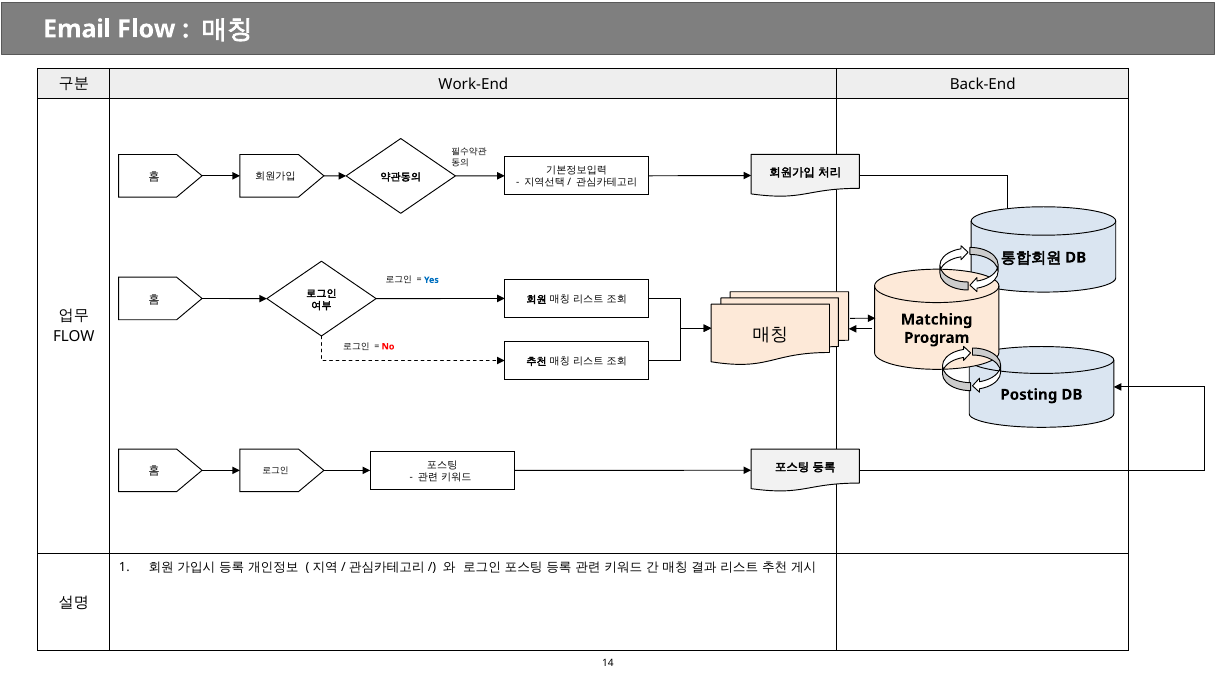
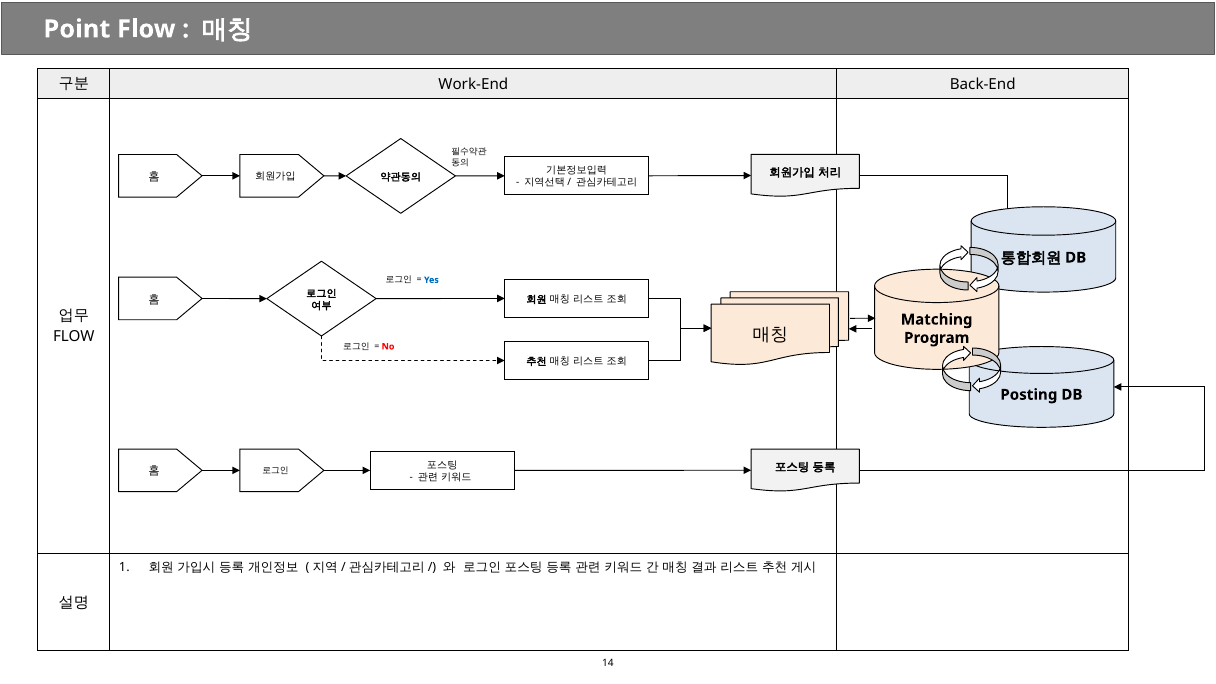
Email: Email -> Point (77, 29)
